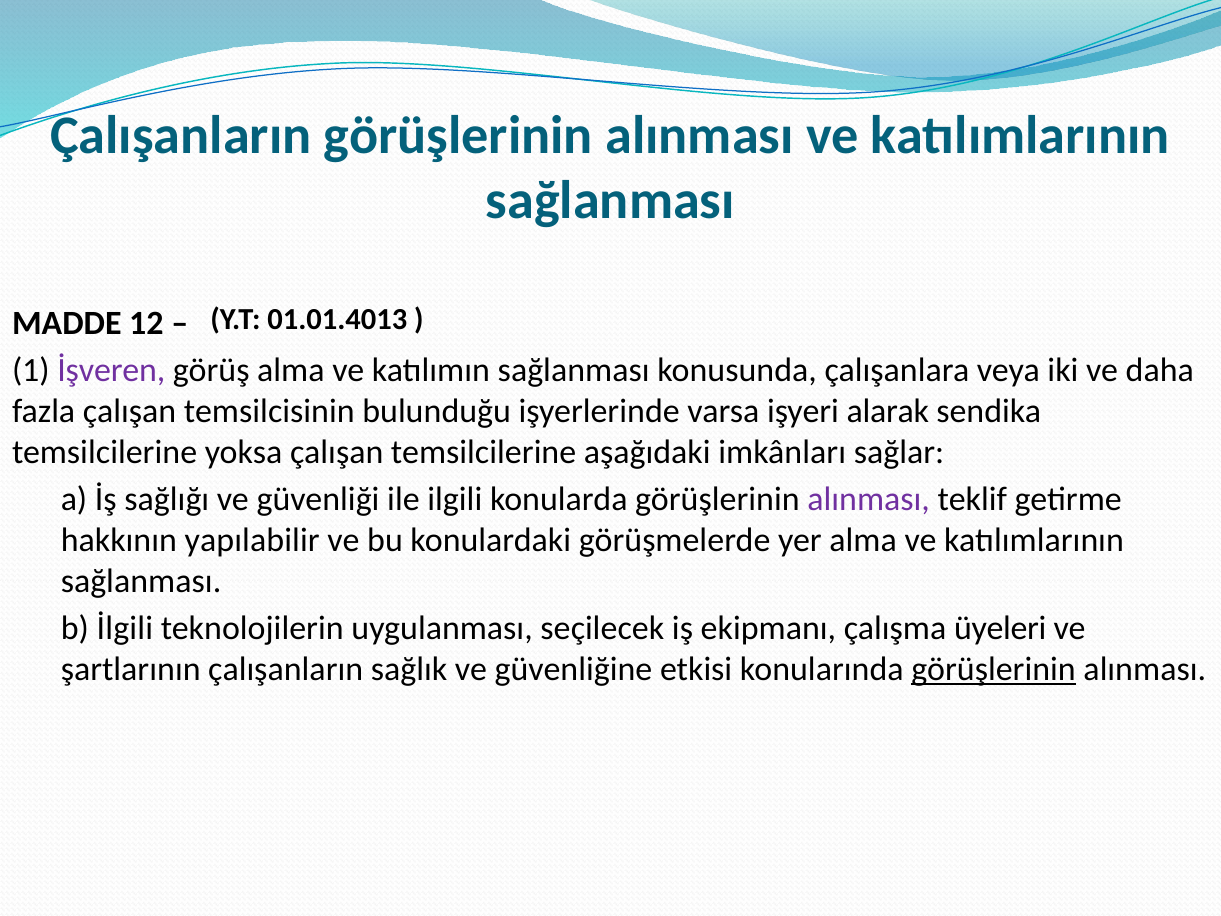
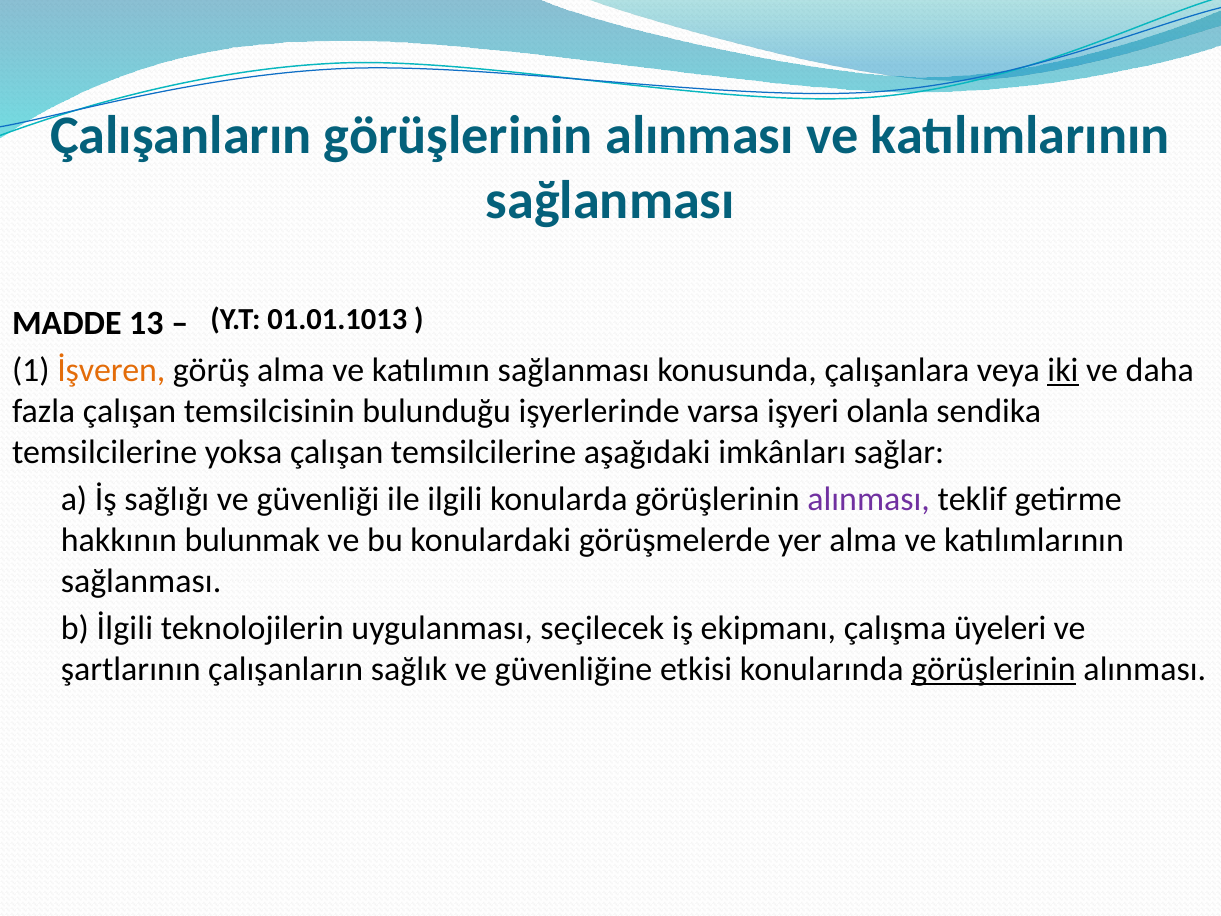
01.01.4013: 01.01.4013 -> 01.01.1013 (337, 320)
12: 12 -> 13 (146, 323)
İşveren colour: purple -> orange (111, 371)
iki underline: none -> present (1063, 371)
alarak: alarak -> olanla (888, 411)
yapılabilir: yapılabilir -> bulunmak (252, 540)
